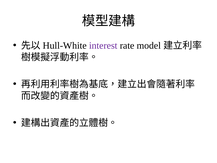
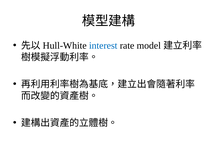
interest colour: purple -> blue (103, 46)
